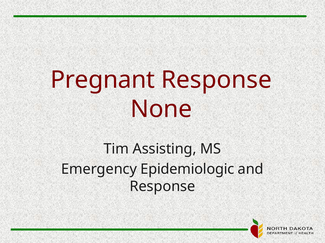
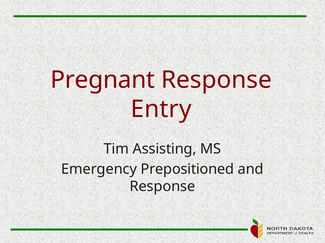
None: None -> Entry (161, 109)
Epidemiologic: Epidemiologic -> Prepositioned (187, 170)
